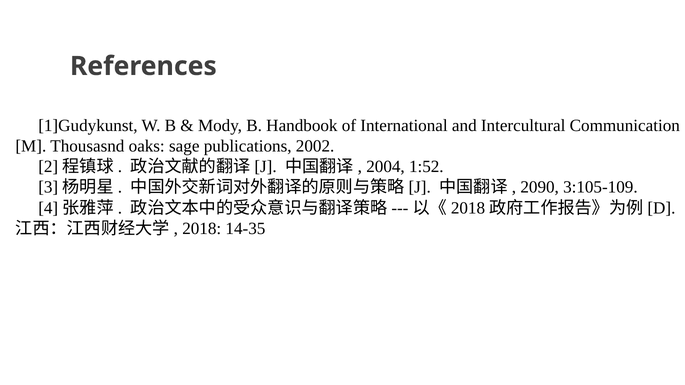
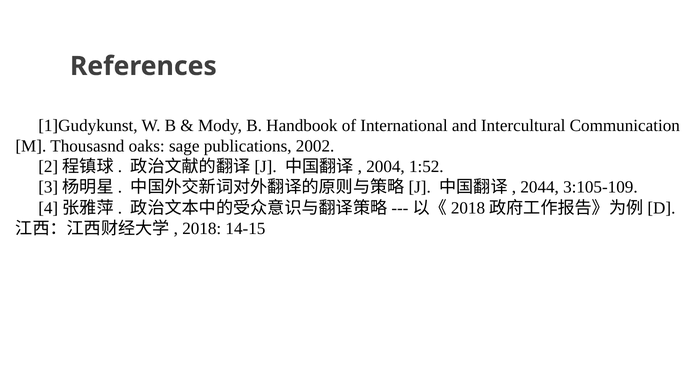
2090: 2090 -> 2044 (540, 188)
14-35: 14-35 -> 14-15 (245, 229)
